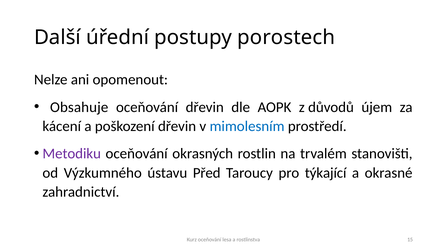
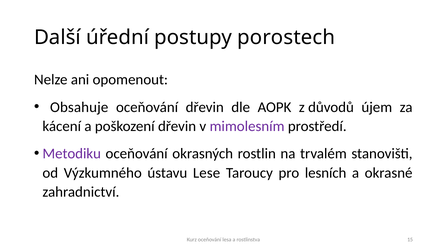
mimolesním colour: blue -> purple (247, 127)
Před: Před -> Lese (207, 173)
týkající: týkající -> lesních (326, 173)
